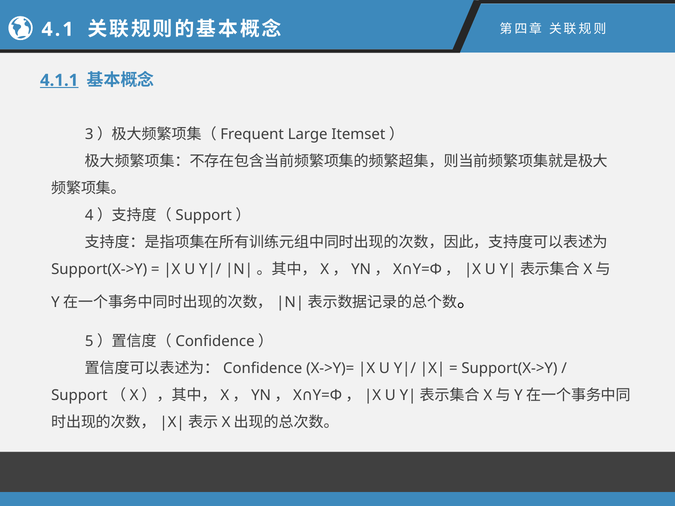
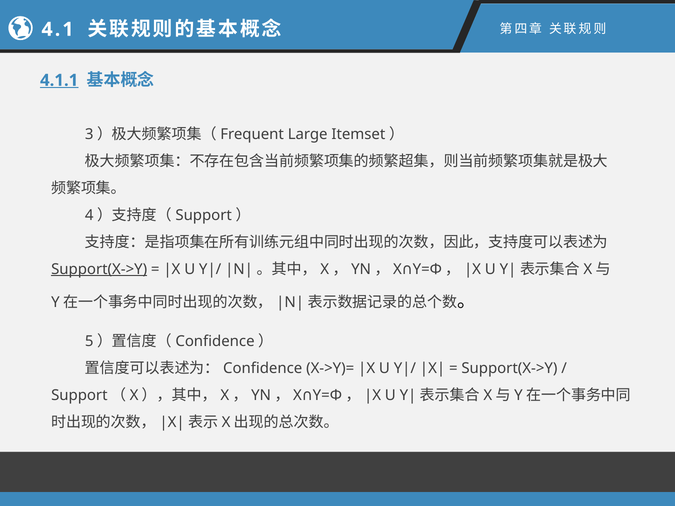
Support(X->Y underline: none -> present (99, 269)
